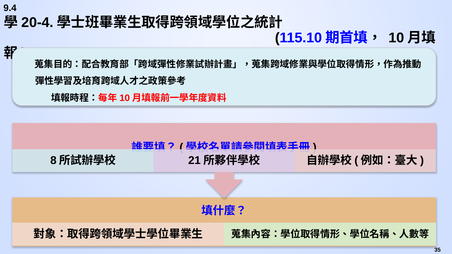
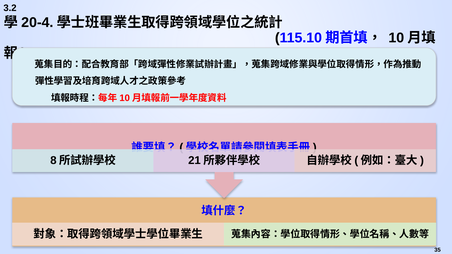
9.4: 9.4 -> 3.2 (10, 8)
